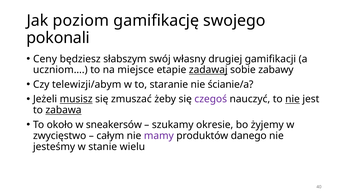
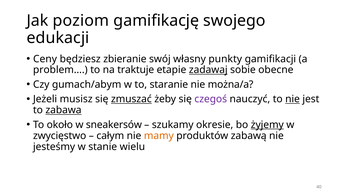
pokonali: pokonali -> edukacji (58, 38)
słabszym: słabszym -> zbieranie (125, 59)
drugiej: drugiej -> punkty (225, 59)
uczniom…: uczniom… -> problem… (60, 70)
miejsce: miejsce -> traktuje (136, 70)
zabawy: zabawy -> obecne (276, 70)
telewizji/abym: telewizji/abym -> gumach/abym (87, 84)
ścianie/a: ścianie/a -> można/a (231, 84)
musisz underline: present -> none (76, 99)
zmuszać underline: none -> present (131, 99)
żyjemy underline: none -> present (267, 125)
mamy colour: purple -> orange (159, 136)
danego: danego -> zabawą (249, 136)
